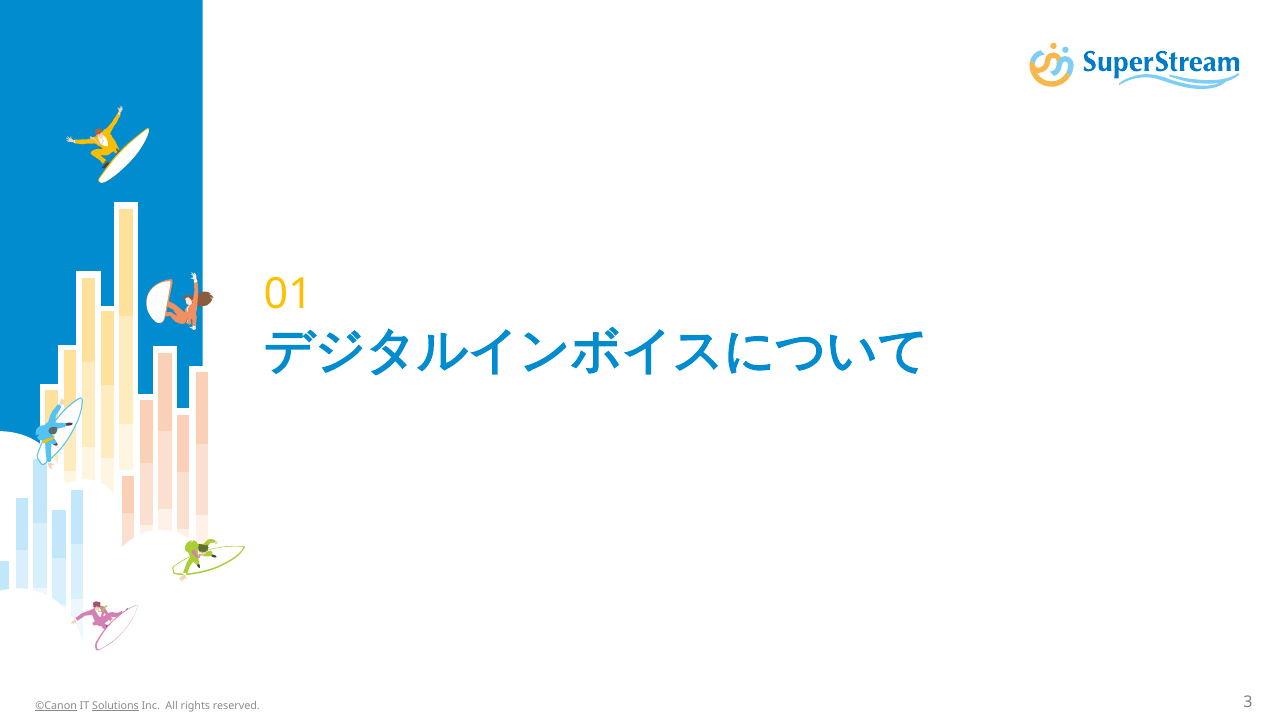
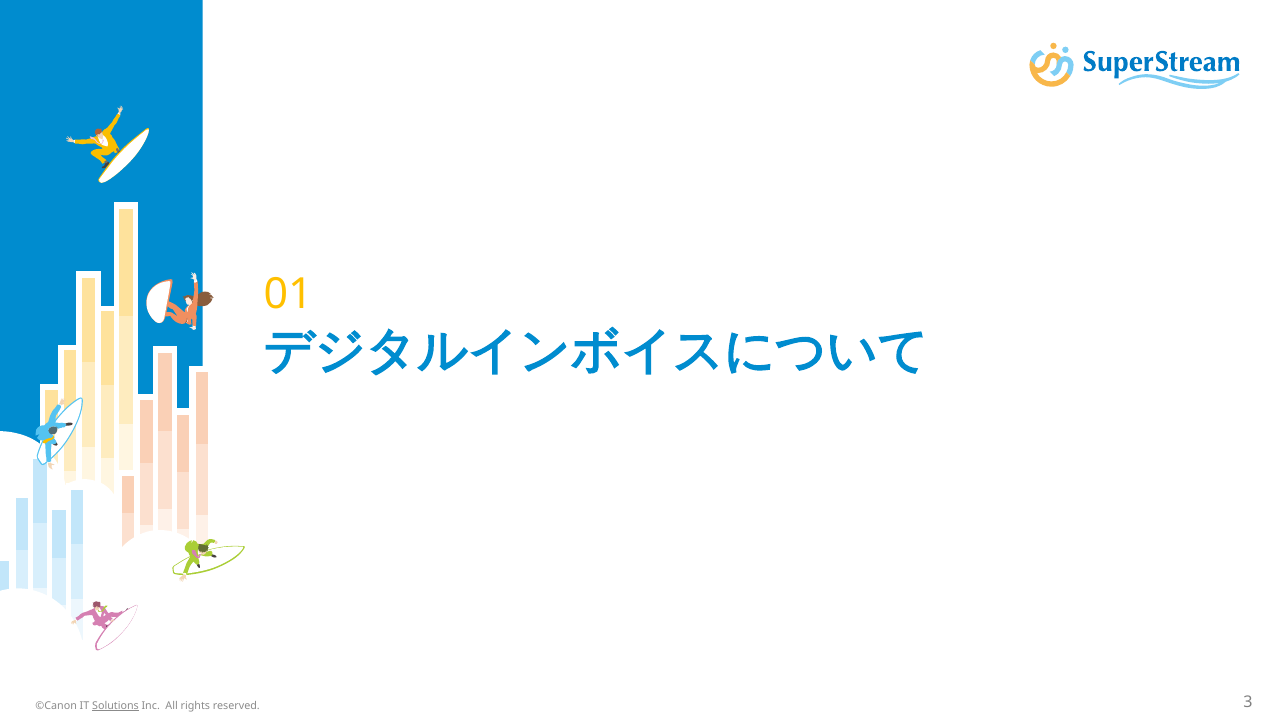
©Canon underline: present -> none (56, 706)
